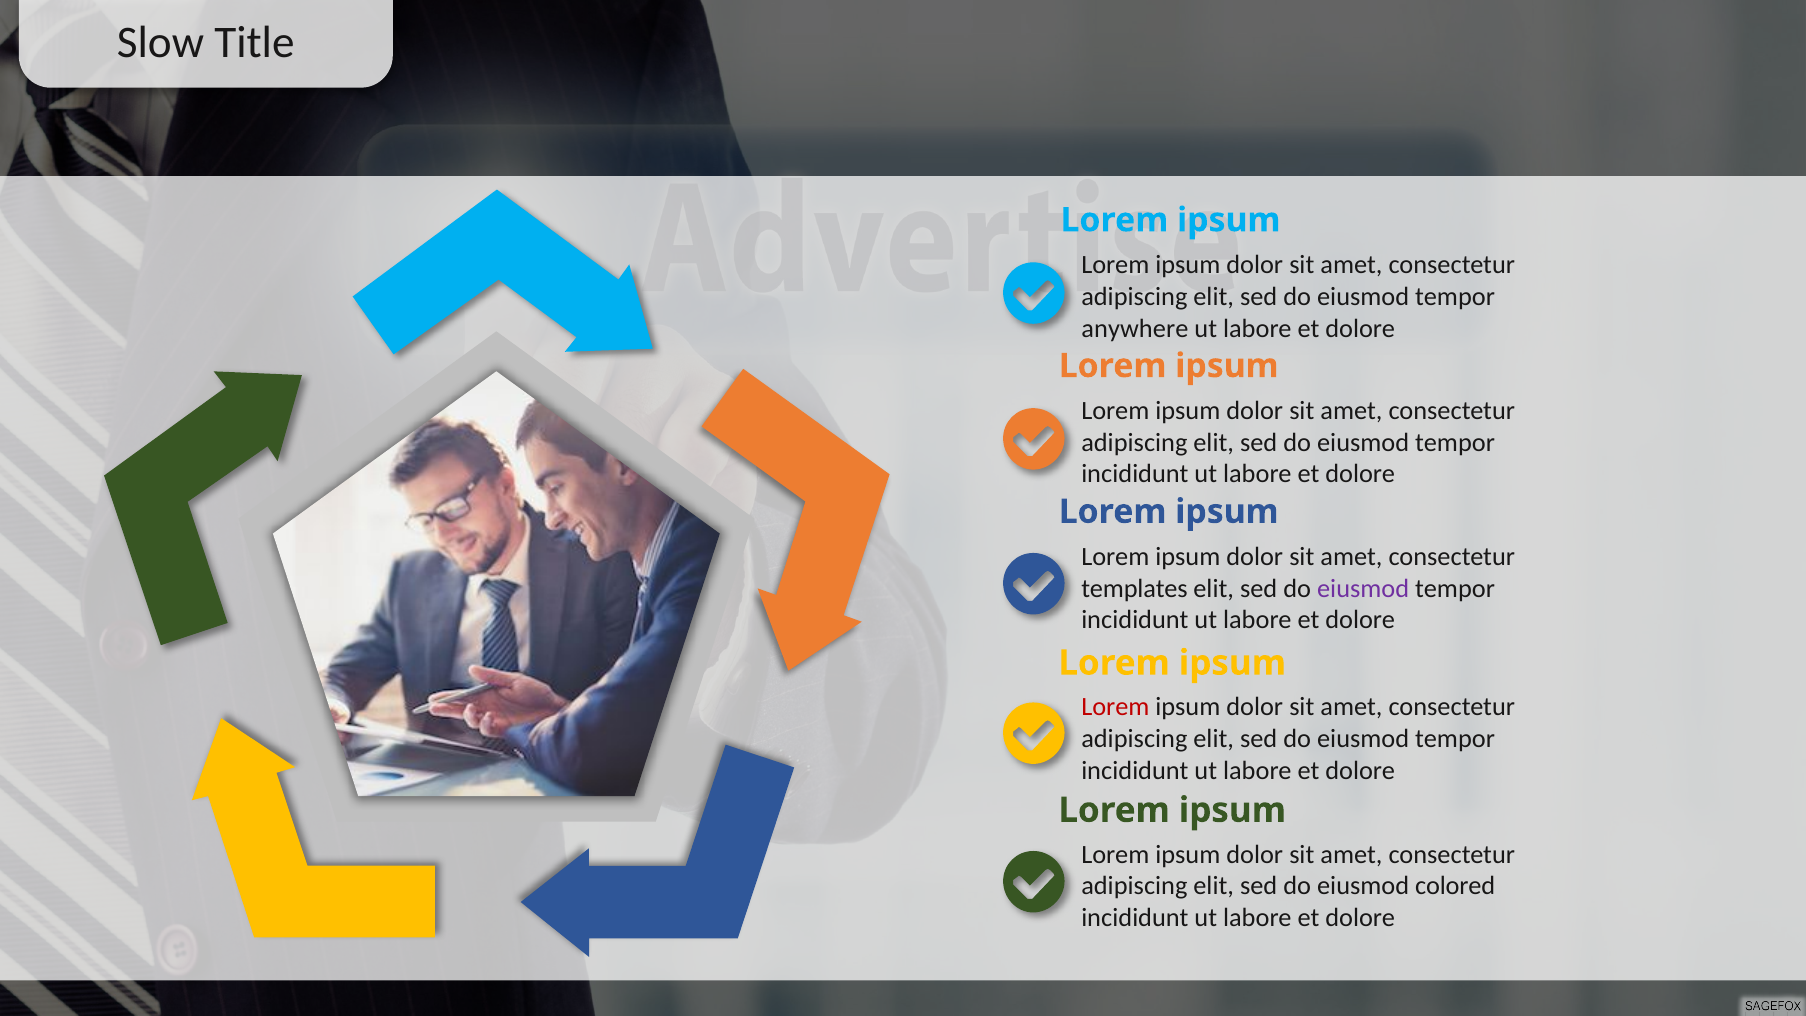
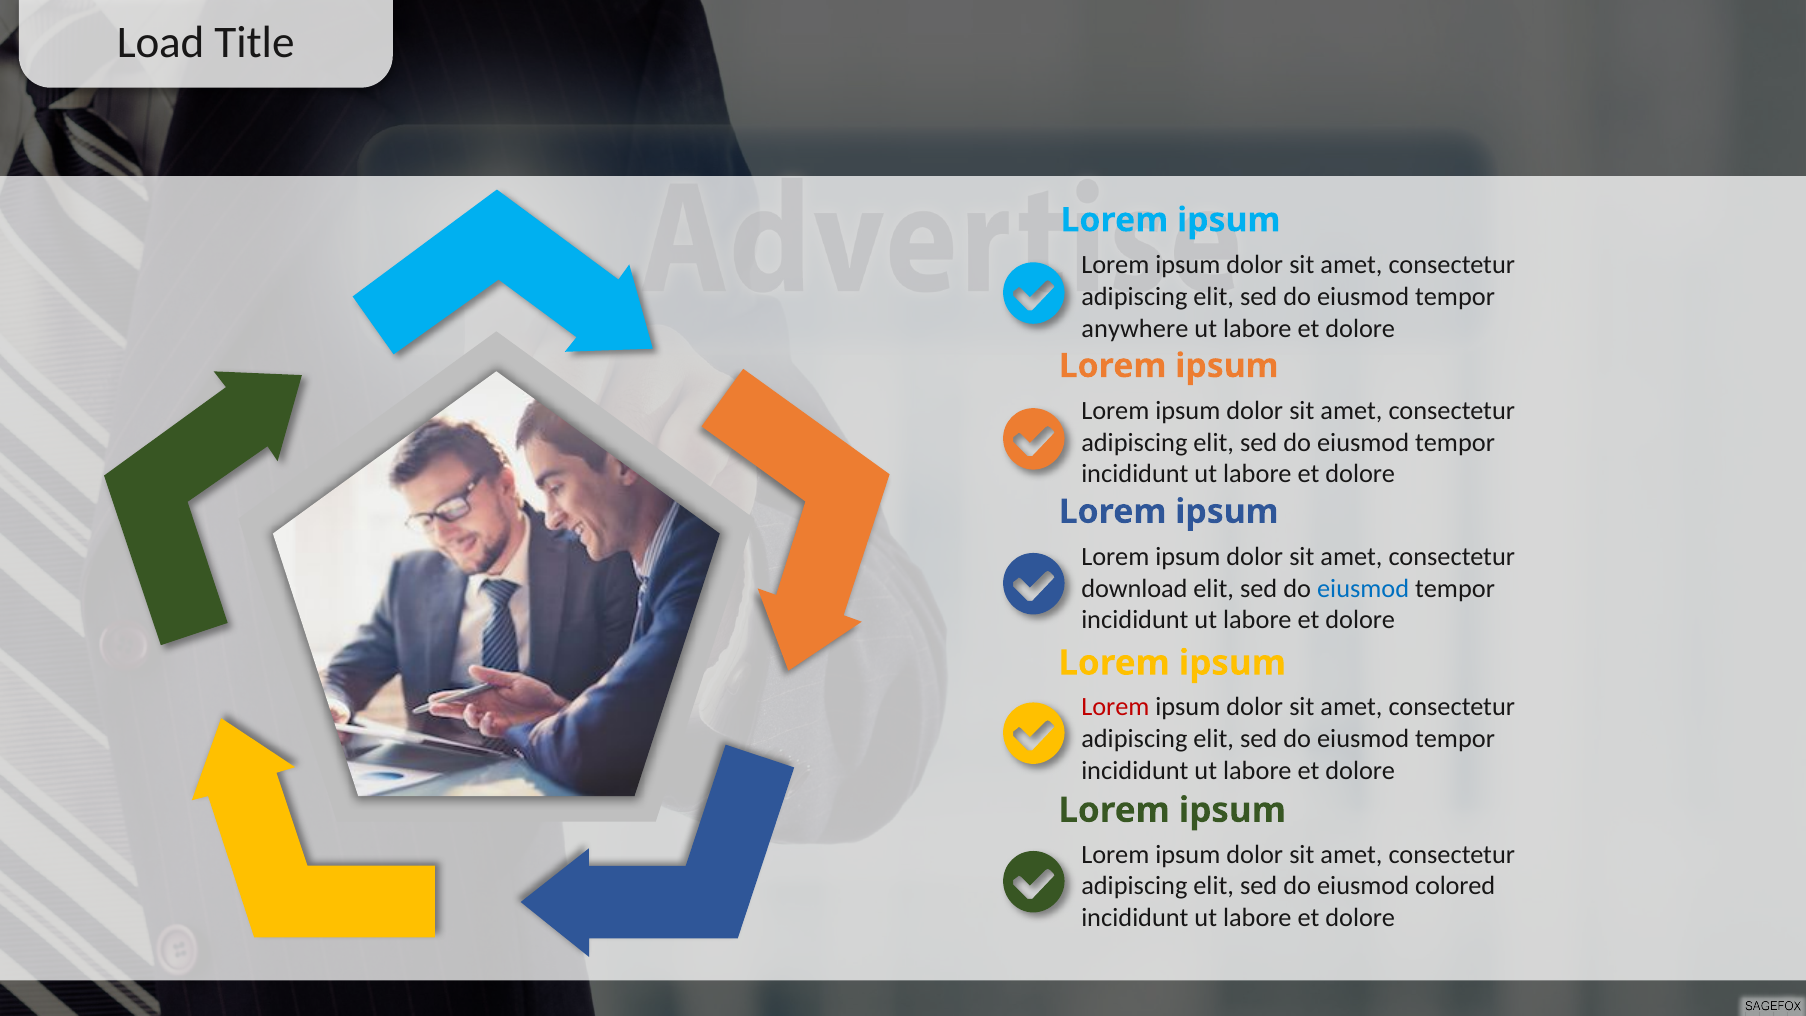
Slow: Slow -> Load (161, 43)
templates: templates -> download (1134, 588)
eiusmod colour: purple -> blue (1363, 588)
